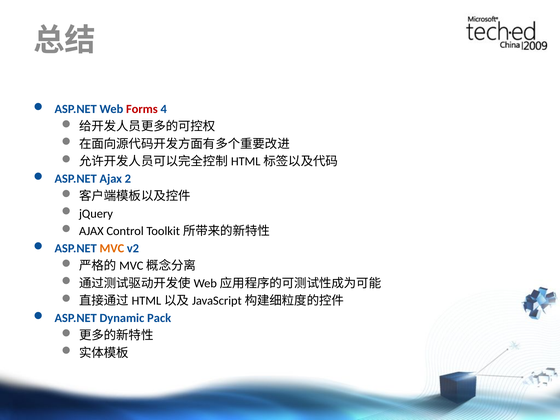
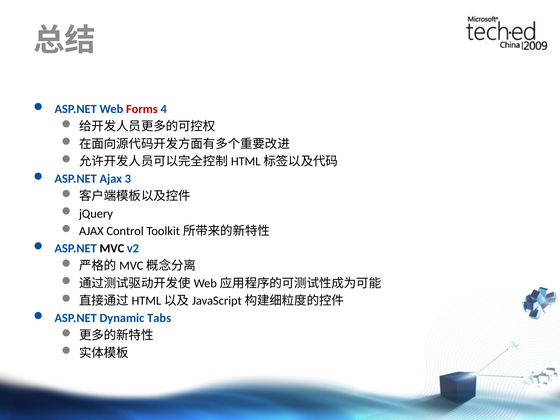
2: 2 -> 3 (128, 179)
MVC colour: orange -> black (112, 248)
Pack: Pack -> Tabs (159, 318)
